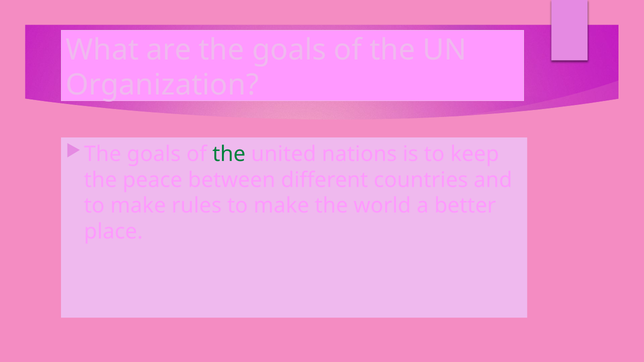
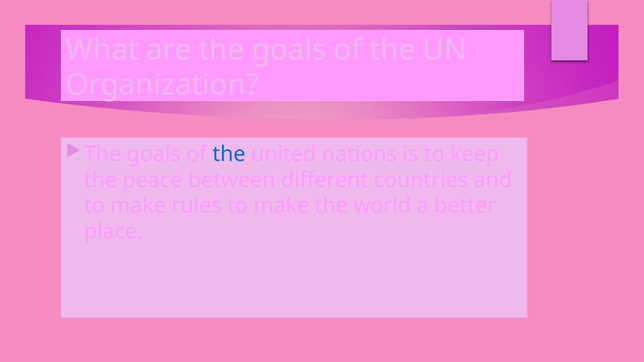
the colour: green -> blue (229, 154)
